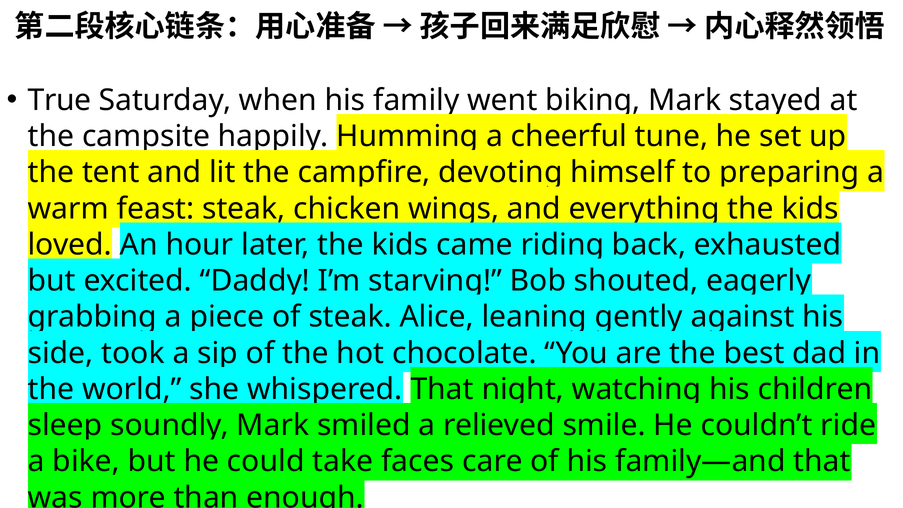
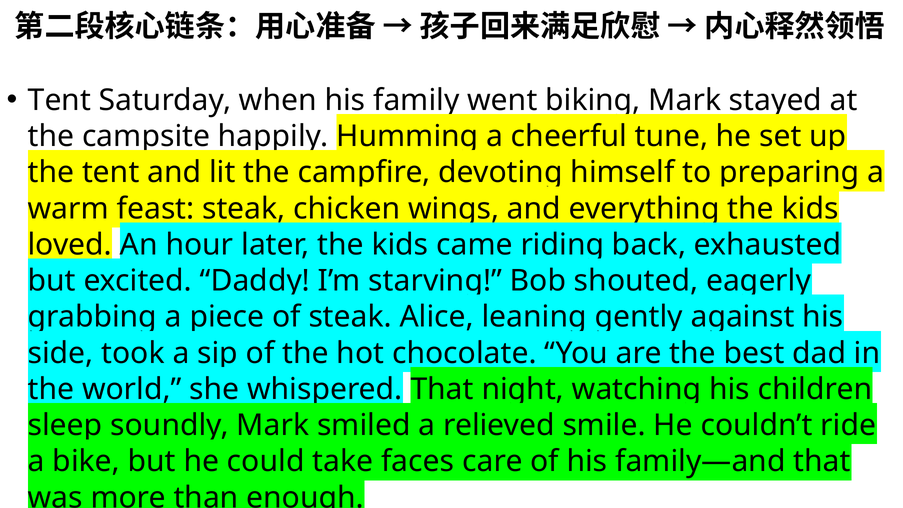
True: True -> Tent (59, 100)
